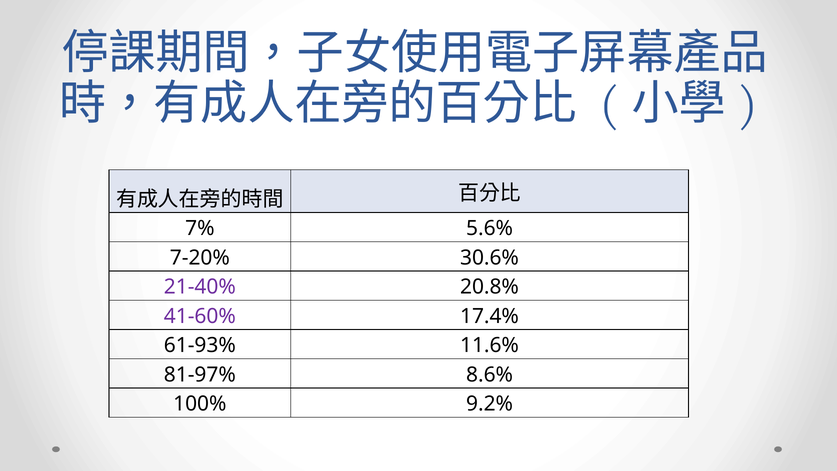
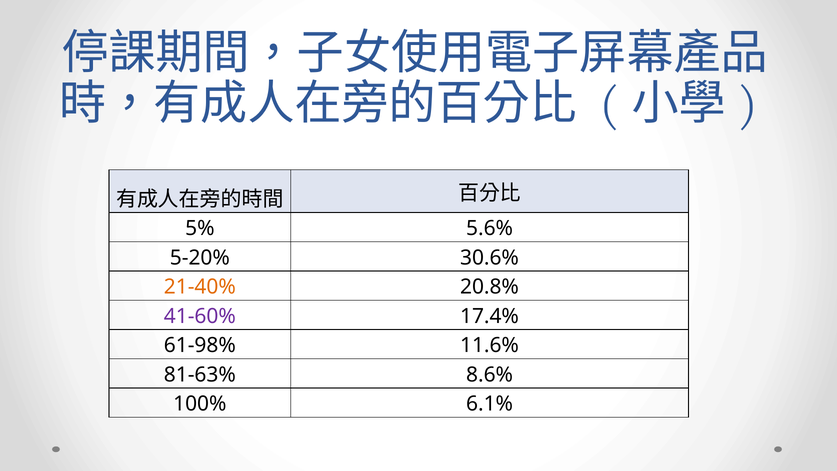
7%: 7% -> 5% (200, 228)
7-20%: 7-20% -> 5-20% (200, 258)
21-40% colour: purple -> orange (200, 287)
61-93%: 61-93% -> 61-98% (200, 345)
81-97%: 81-97% -> 81-63% (200, 375)
9.2%: 9.2% -> 6.1% (490, 404)
